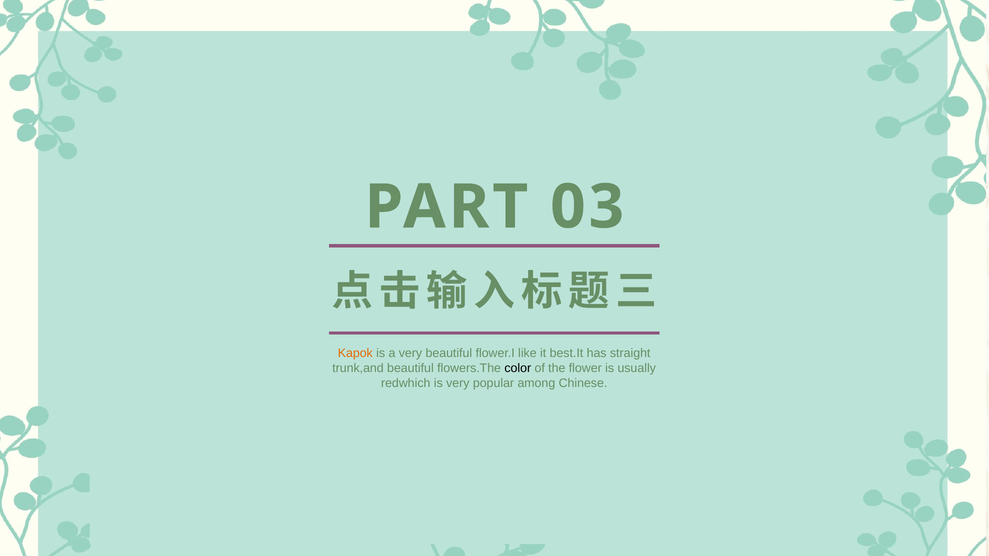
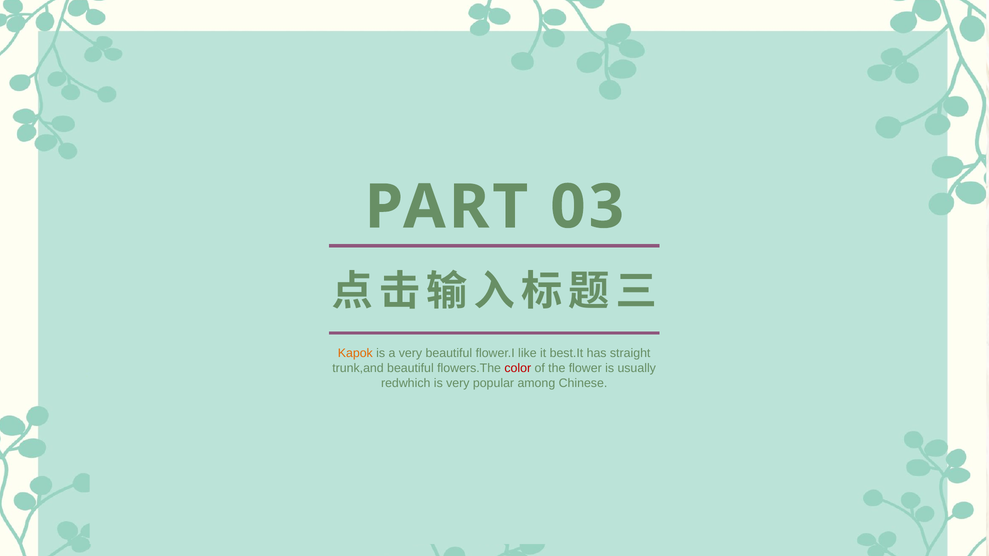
color colour: black -> red (518, 368)
